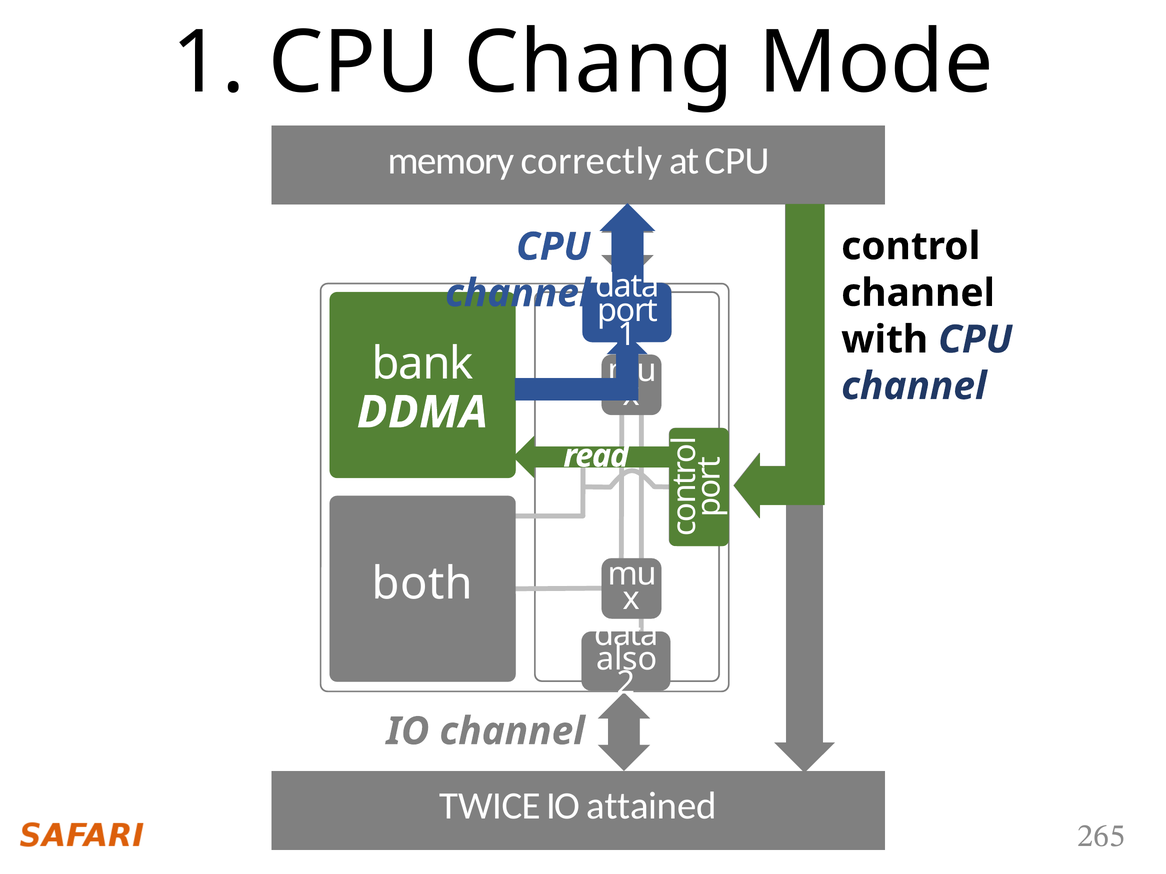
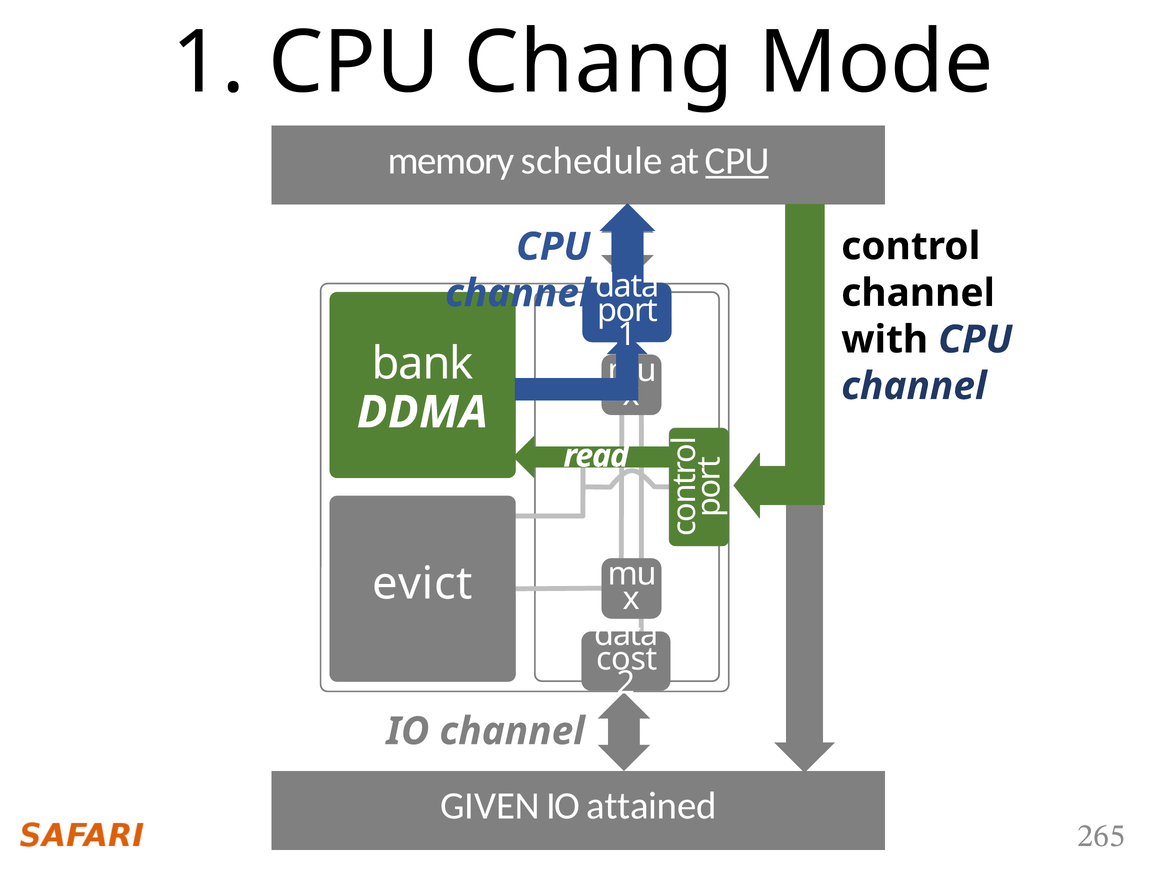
correctly: correctly -> schedule (592, 161)
CPU underline: none -> present (737, 161)
both: both -> evict (422, 584)
also: also -> cost (627, 659)
TWICE: TWICE -> GIVEN (490, 807)
